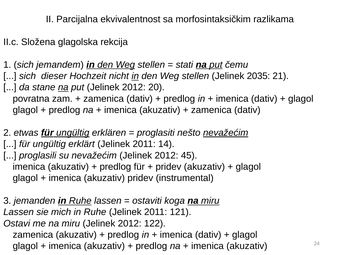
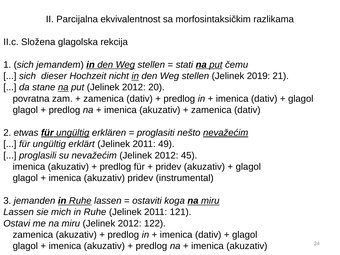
2035: 2035 -> 2019 (258, 76)
14: 14 -> 49 (166, 144)
